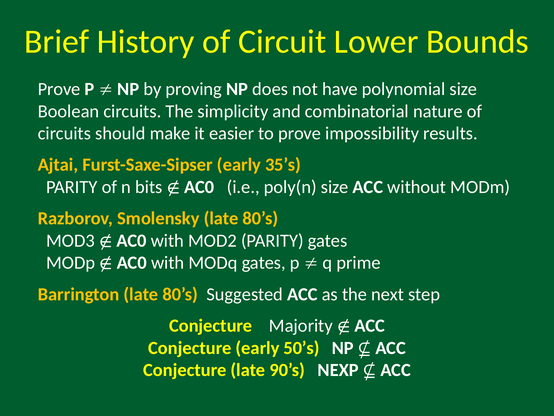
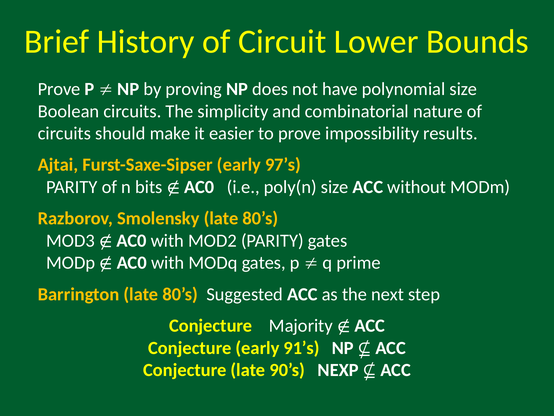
35’s: 35’s -> 97’s (283, 165)
50’s: 50’s -> 91’s (302, 348)
